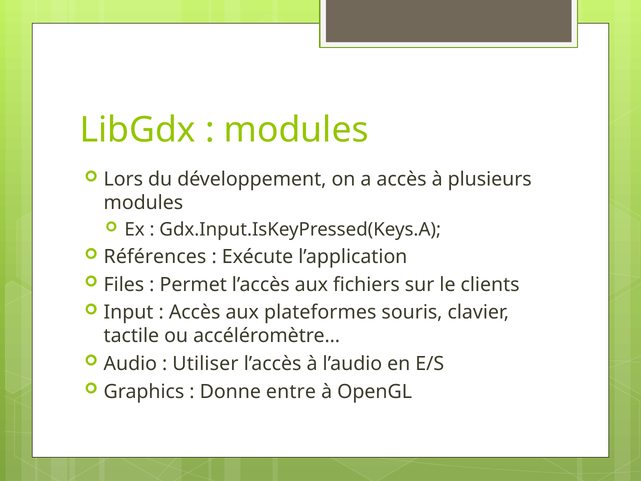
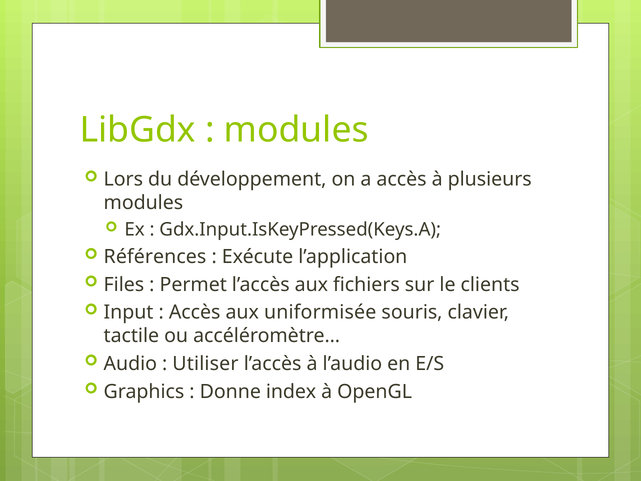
plateformes: plateformes -> uniformisée (320, 312)
entre: entre -> index (291, 391)
